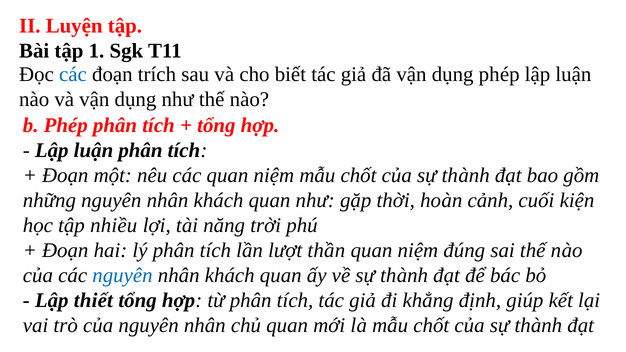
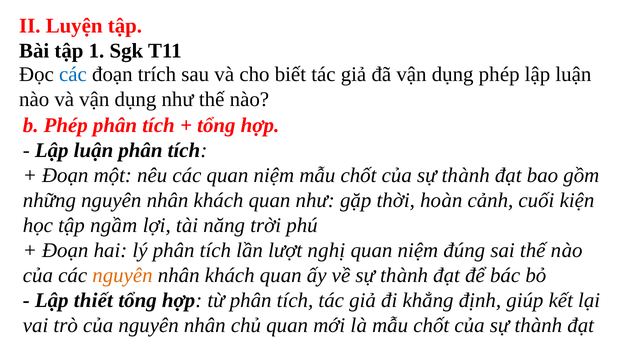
nhiều: nhiều -> ngầm (114, 226)
thần: thần -> nghị (326, 251)
nguyên colour: blue -> orange (122, 276)
